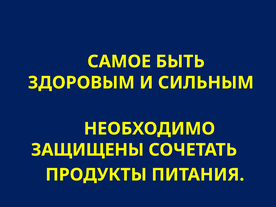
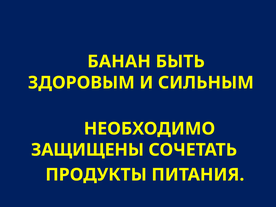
САМОЕ: САМОЕ -> БАНАН (119, 61)
